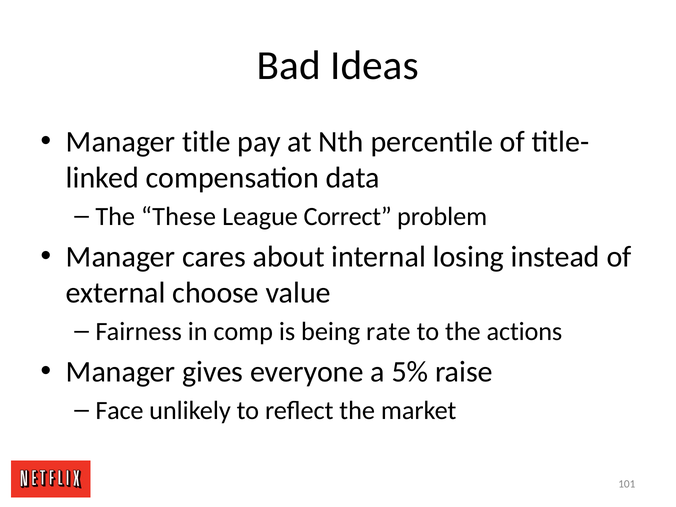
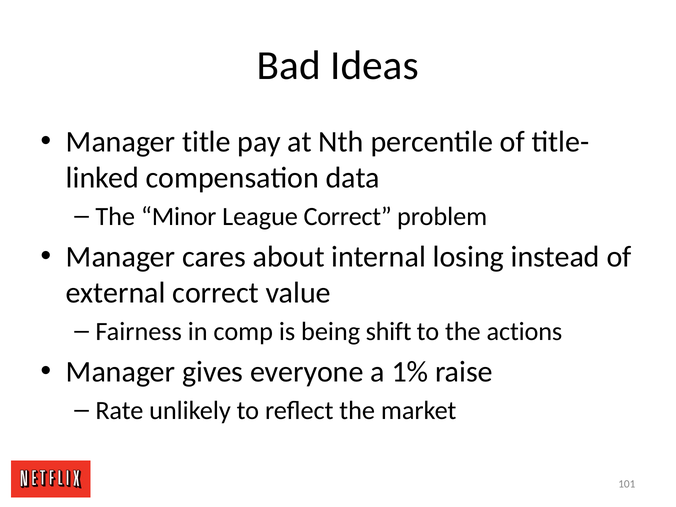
These: These -> Minor (179, 217)
external choose: choose -> correct (216, 293)
rate: rate -> shift (389, 332)
5%: 5% -> 1% (410, 372)
Face: Face -> Rate (119, 411)
